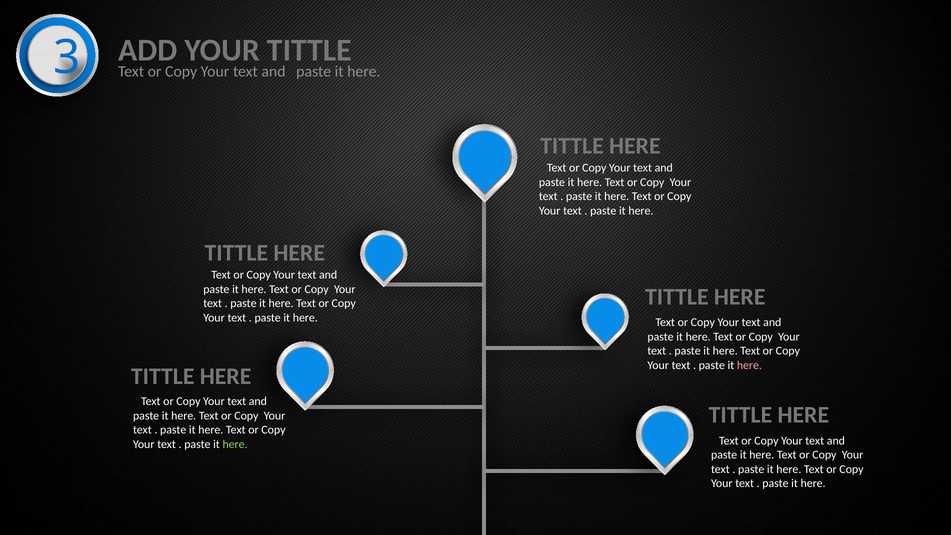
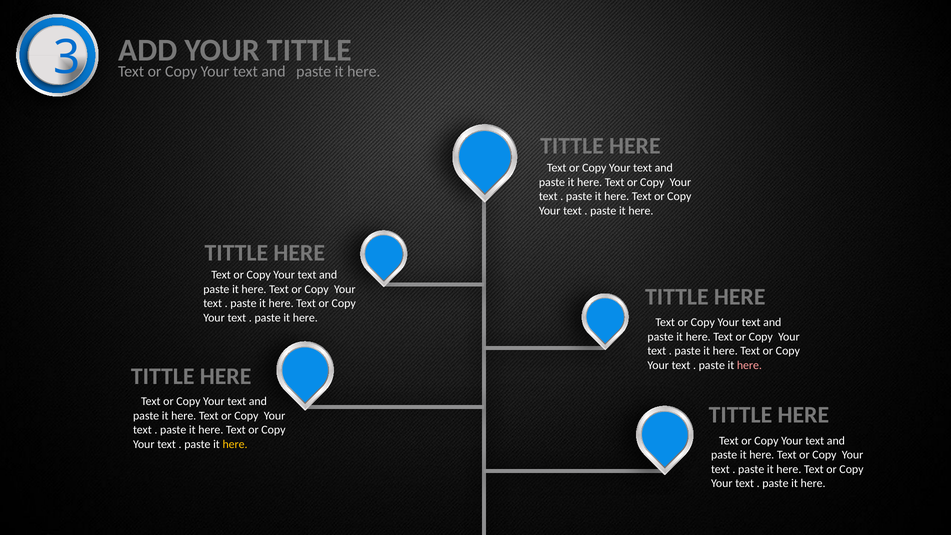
here colour: light green -> yellow (235, 444)
